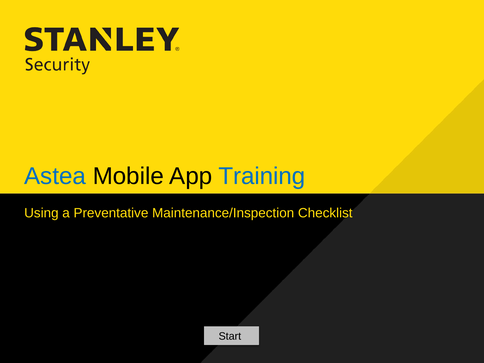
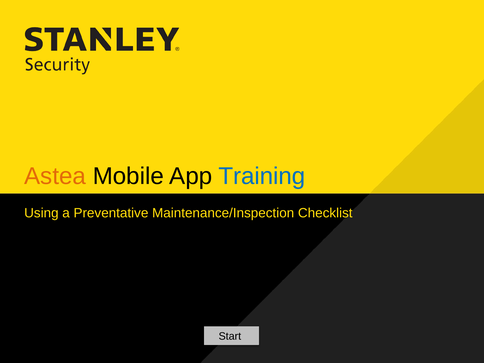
Astea colour: blue -> orange (55, 176)
